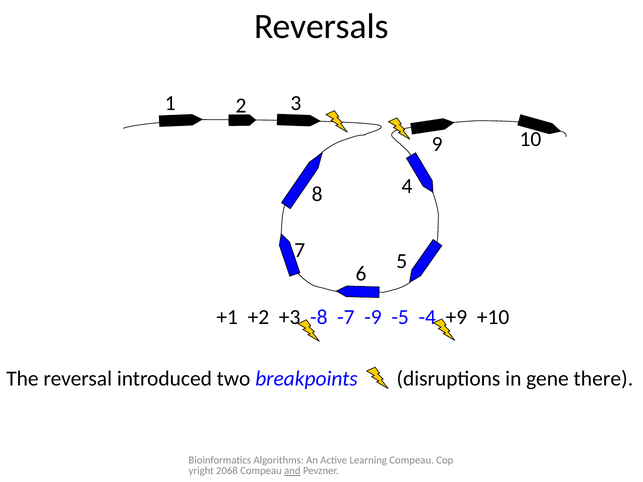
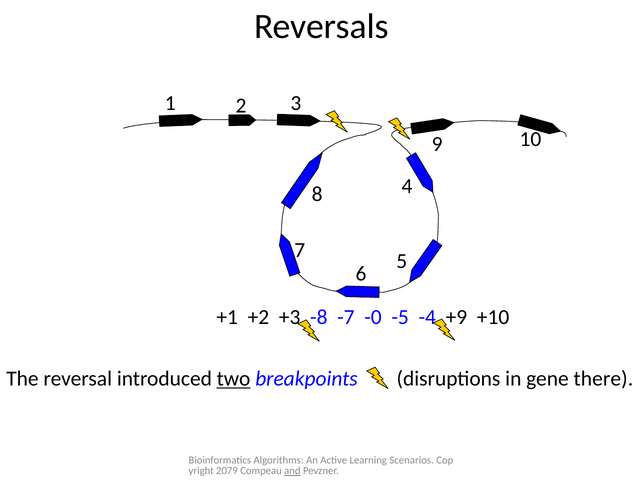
-9: -9 -> -0 (373, 318)
two underline: none -> present (234, 379)
Learning Compeau: Compeau -> Scenarios (412, 460)
2068: 2068 -> 2079 (227, 471)
